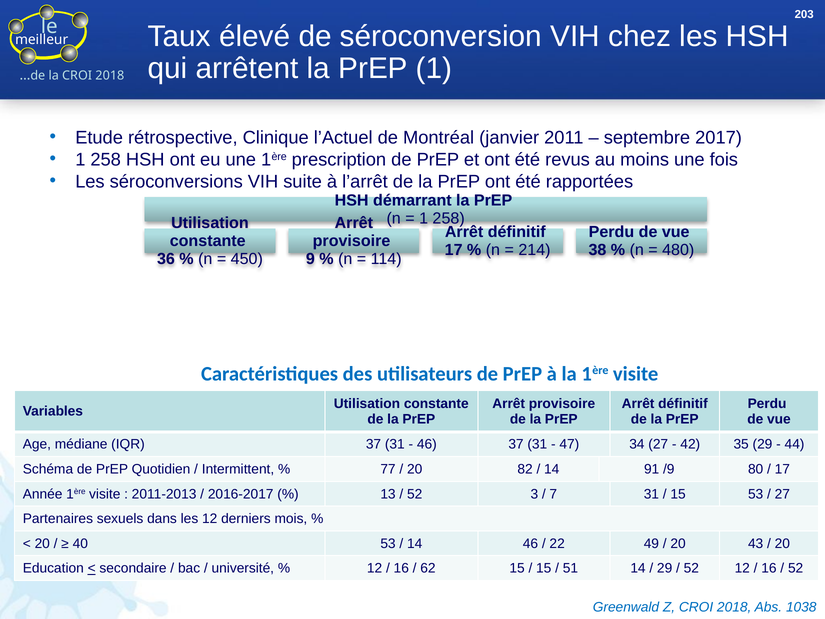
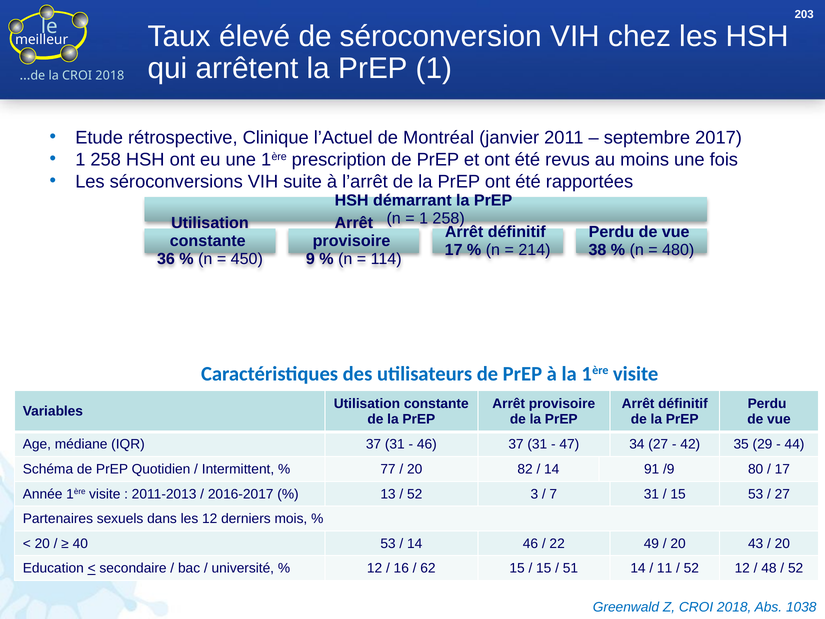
29: 29 -> 11 (665, 568)
16: 16 -> 48 (769, 568)
